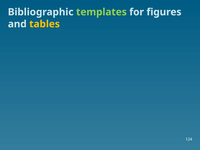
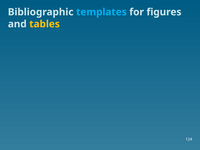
templates colour: light green -> light blue (101, 12)
